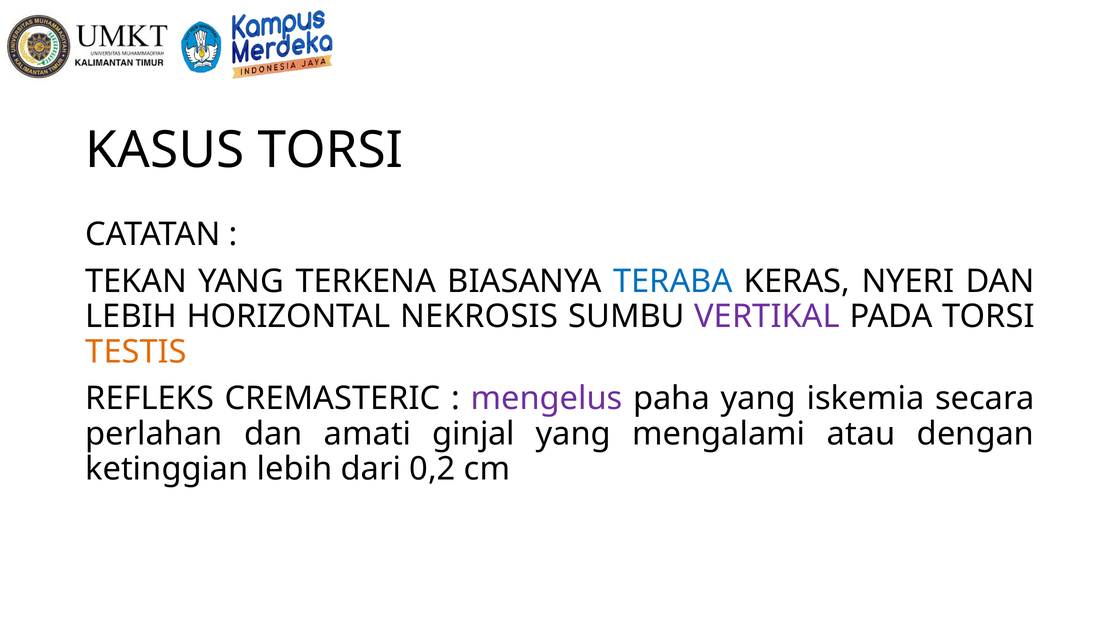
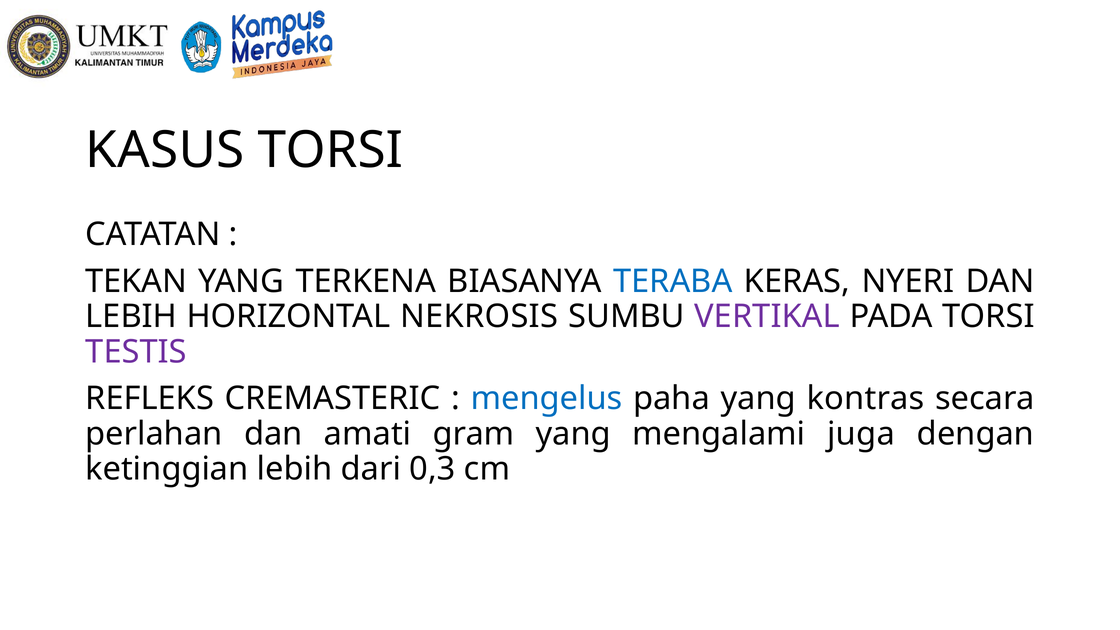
TESTIS colour: orange -> purple (136, 352)
mengelus colour: purple -> blue (547, 399)
iskemia: iskemia -> kontras (865, 399)
ginjal: ginjal -> gram (474, 434)
atau: atau -> juga (861, 434)
0,2: 0,2 -> 0,3 (432, 469)
